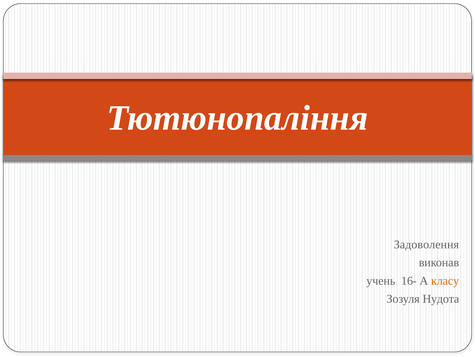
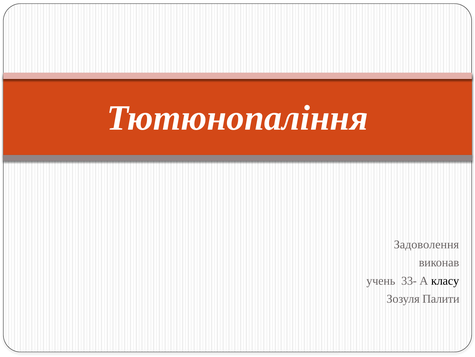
16-: 16- -> 33- (409, 280)
класу colour: orange -> black (445, 280)
Нудота: Нудота -> Палити (441, 298)
